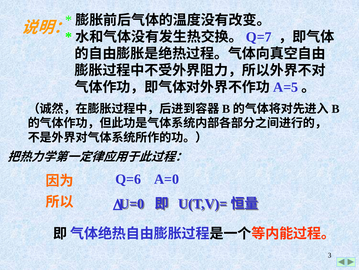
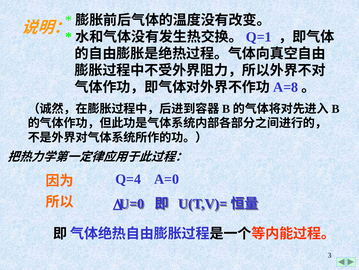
Q=7: Q=7 -> Q=1 (259, 37)
A=5: A=5 -> A=8 (286, 87)
Q=6: Q=6 -> Q=4 (128, 179)
